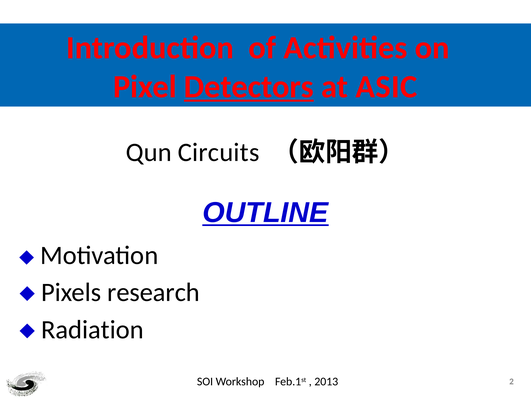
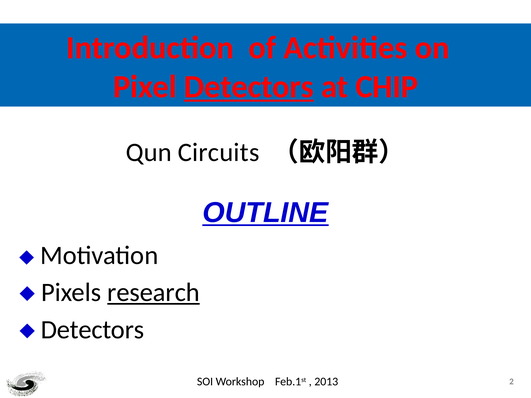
ASIC: ASIC -> CHIP (387, 87)
research underline: none -> present (153, 293)
Radiation: Radiation -> Detectors (92, 330)
